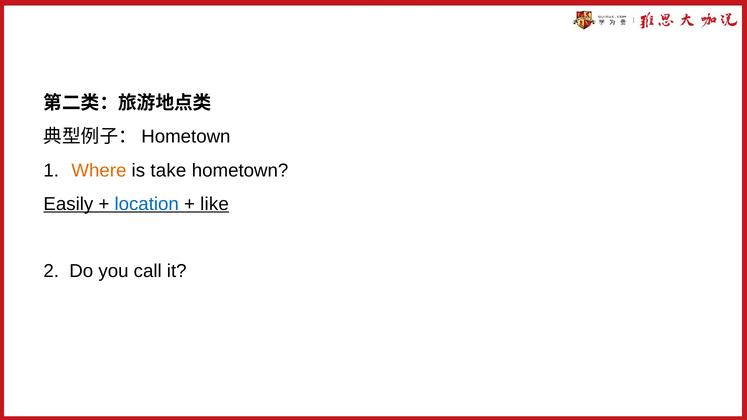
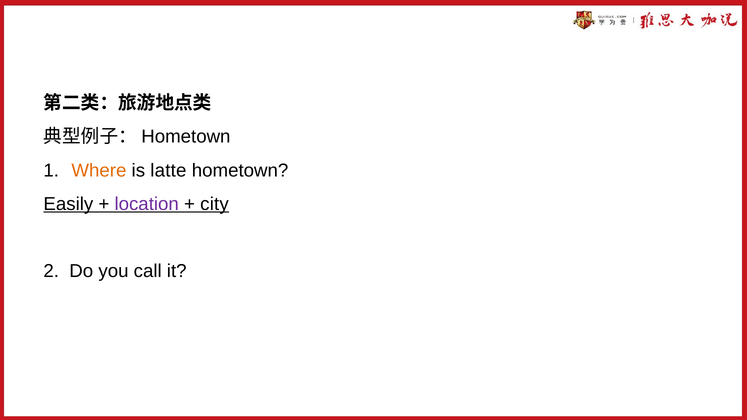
take: take -> latte (168, 170)
location colour: blue -> purple (147, 204)
like: like -> city (215, 204)
